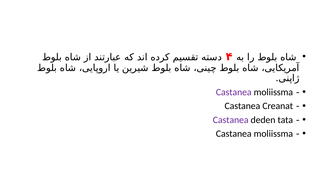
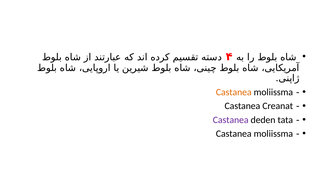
Castanea colour: purple -> orange (234, 92)
